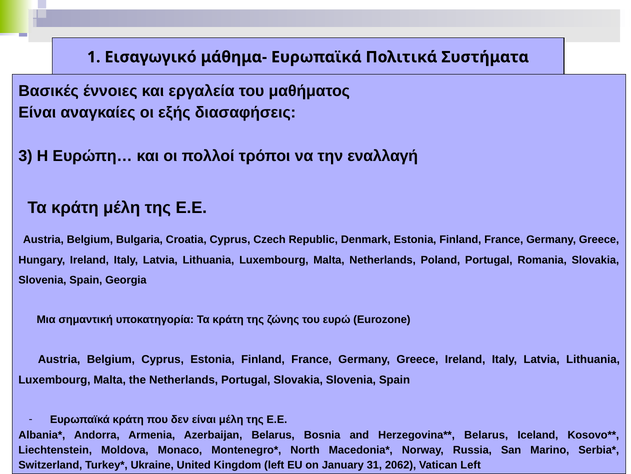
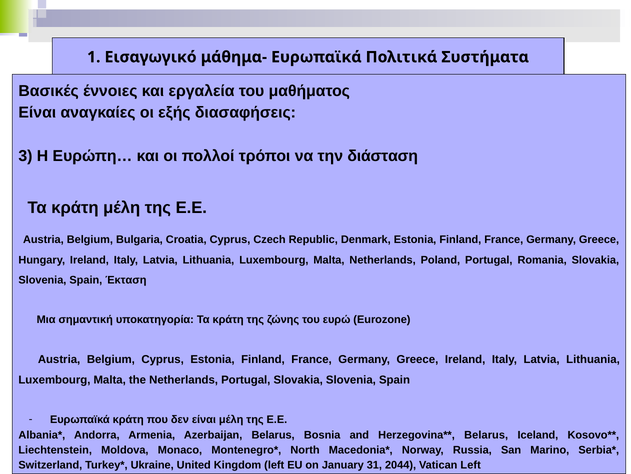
εναλλαγή: εναλλαγή -> διάσταση (383, 156)
Georgia: Georgia -> Έκταση (126, 280)
2062: 2062 -> 2044 (401, 464)
